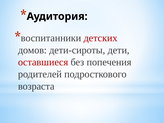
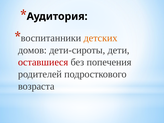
детских colour: red -> orange (101, 38)
